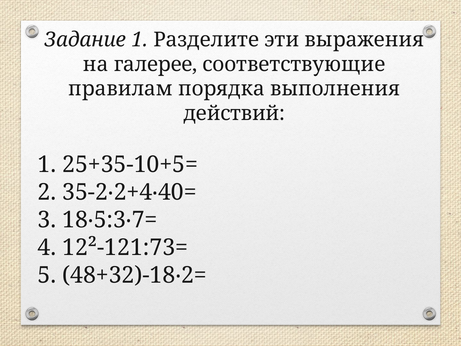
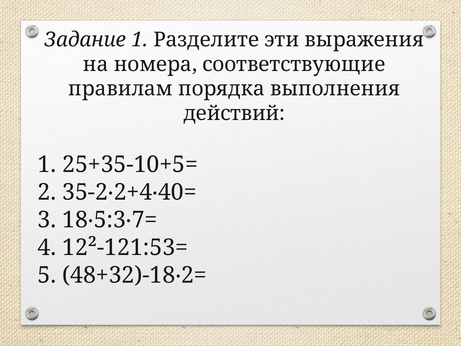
галерее: галерее -> номера (155, 64)
12²-121:73=: 12²-121:73= -> 12²-121:53= (125, 247)
